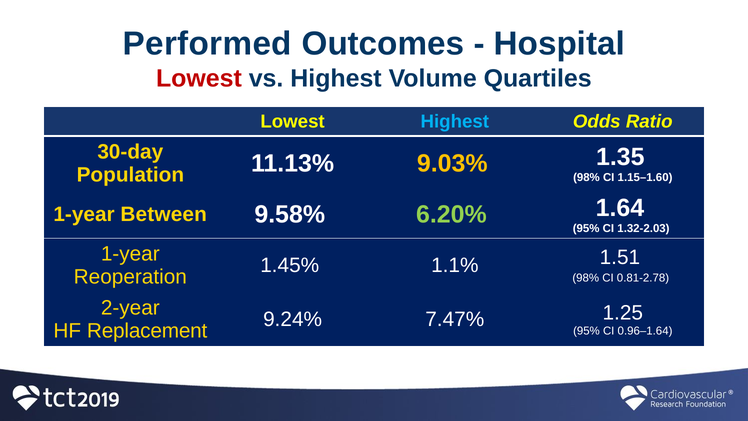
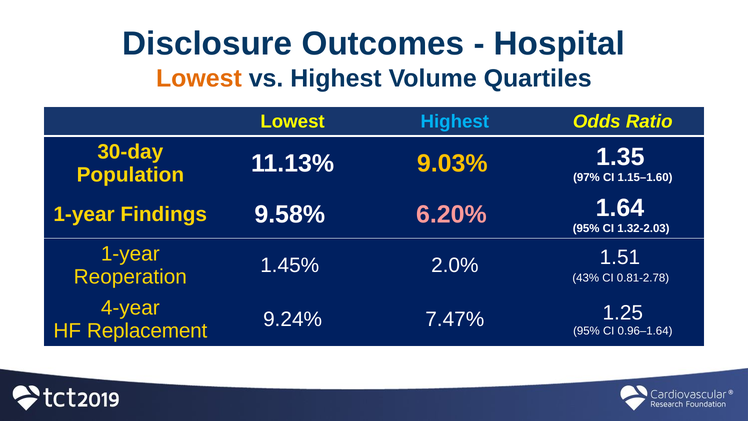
Performed: Performed -> Disclosure (207, 44)
Lowest colour: red -> orange (199, 78)
98%: 98% -> 97% (586, 177)
Between: Between -> Findings (164, 214)
6.20% colour: light green -> pink (451, 214)
1.1%: 1.1% -> 2.0% (455, 265)
98%: 98% -> 43% (586, 278)
2-year: 2-year -> 4-year (130, 308)
